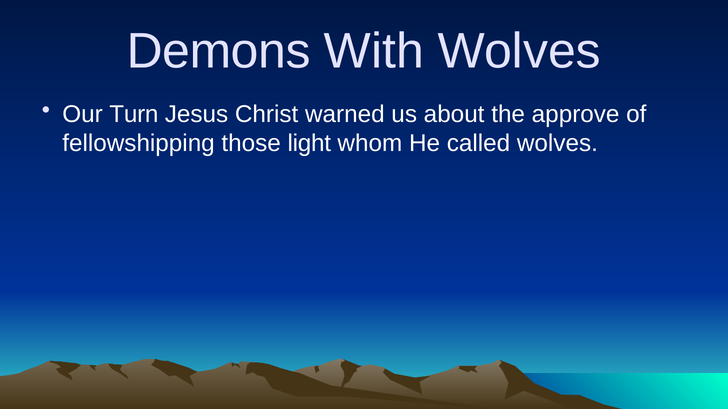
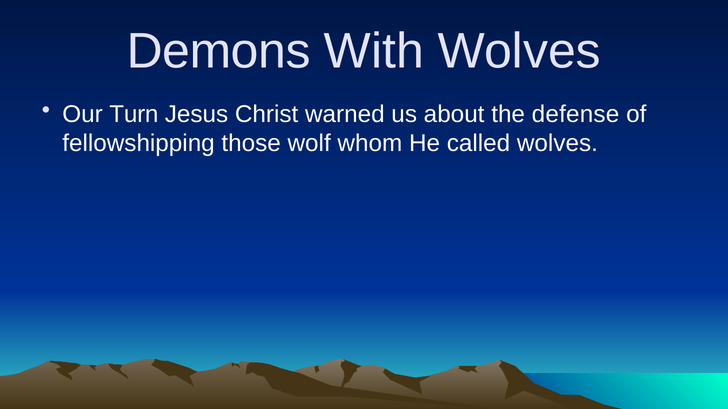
approve: approve -> defense (576, 115)
light: light -> wolf (309, 144)
